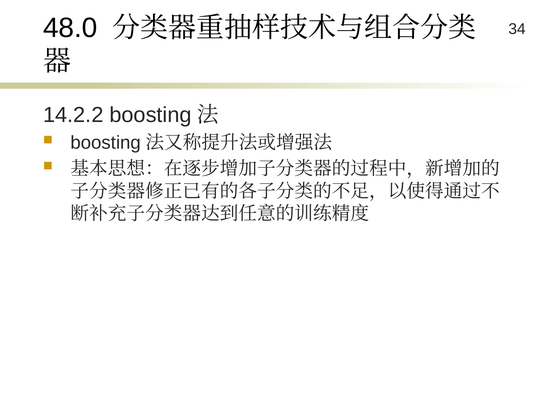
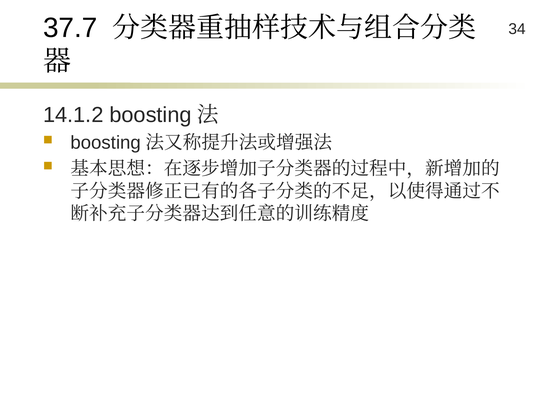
48.0: 48.0 -> 37.7 (70, 28)
14.2.2: 14.2.2 -> 14.1.2 (73, 115)
